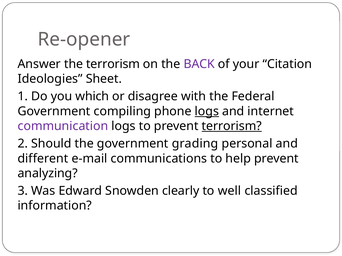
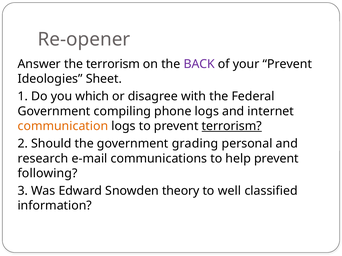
your Citation: Citation -> Prevent (287, 64)
logs underline: present -> none (207, 111)
communication colour: purple -> orange (63, 126)
different: different -> research (43, 159)
analyzing: analyzing -> following (48, 174)
clearly: clearly -> theory (181, 191)
